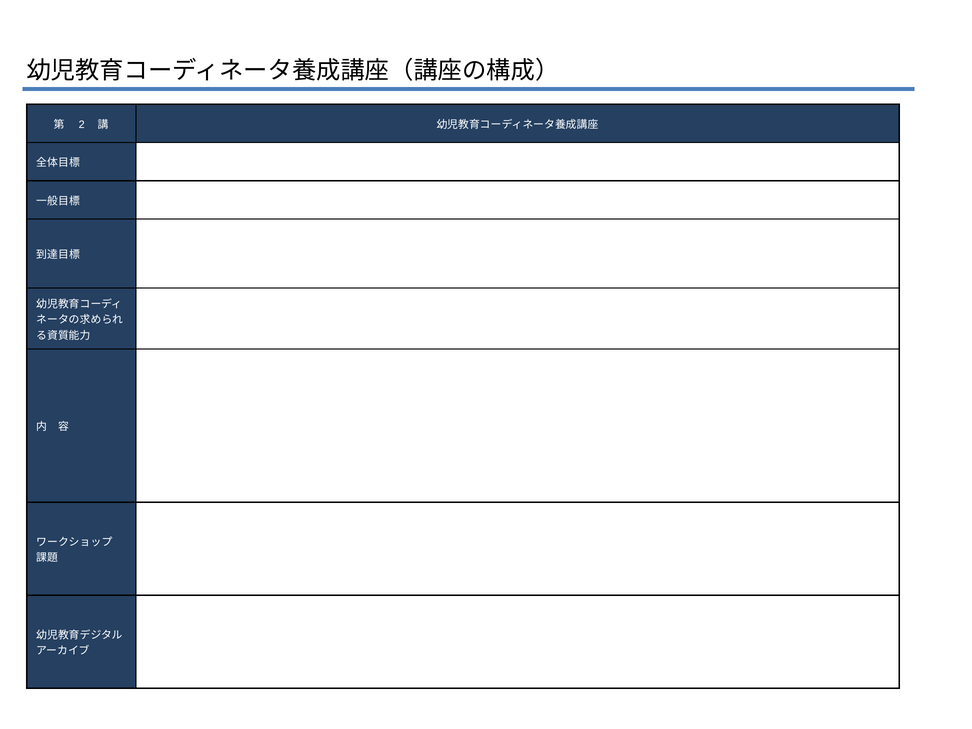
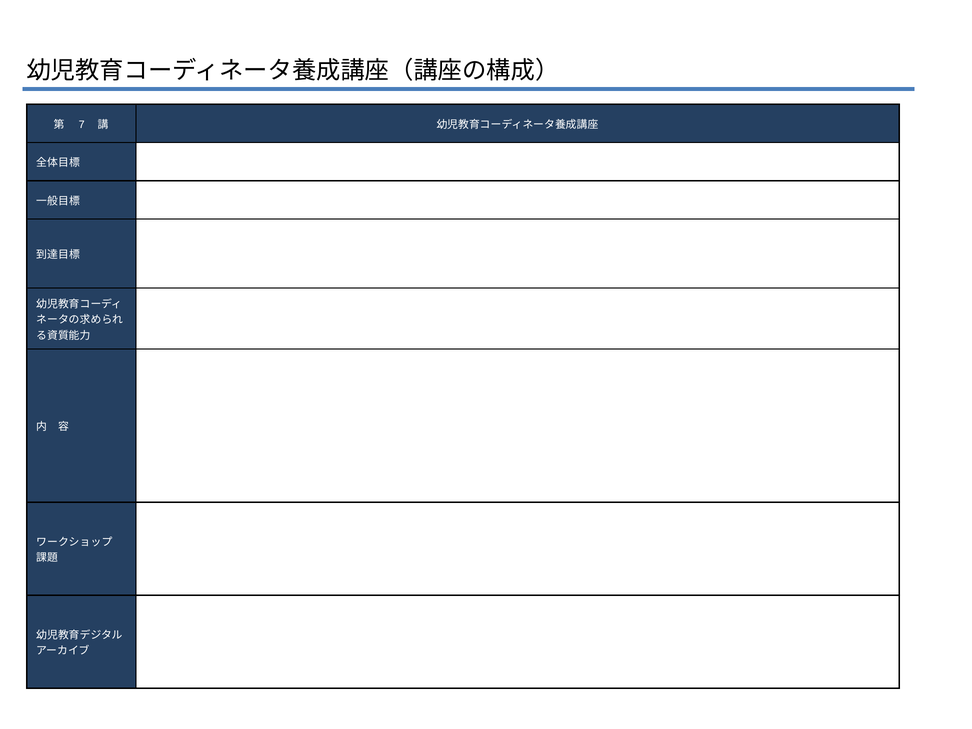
2: 2 -> 7 (82, 125)
